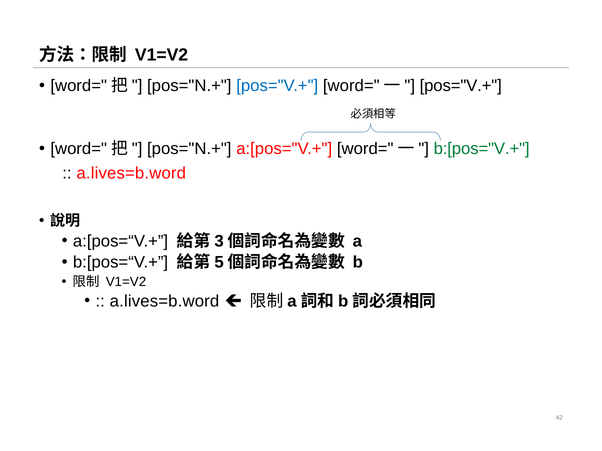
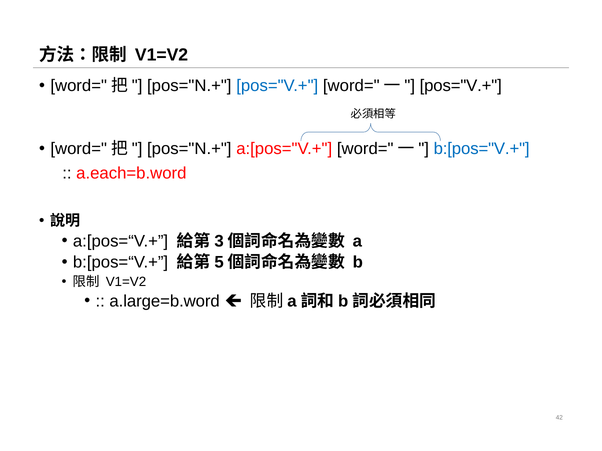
b:[pos="V.+ colour: green -> blue (482, 149)
a.lives=b.word: a.lives=b.word -> a.each=b.word (131, 173)
a.lives=b.word: a.lives=b.word -> a.large=b.word (165, 301)
